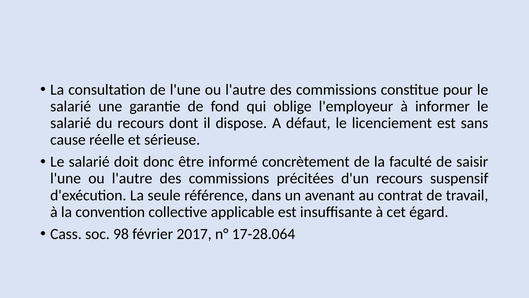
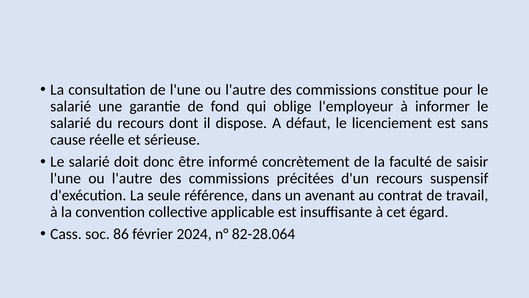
98: 98 -> 86 (121, 234)
2017: 2017 -> 2024 (194, 234)
17-28.064: 17-28.064 -> 82-28.064 (264, 234)
